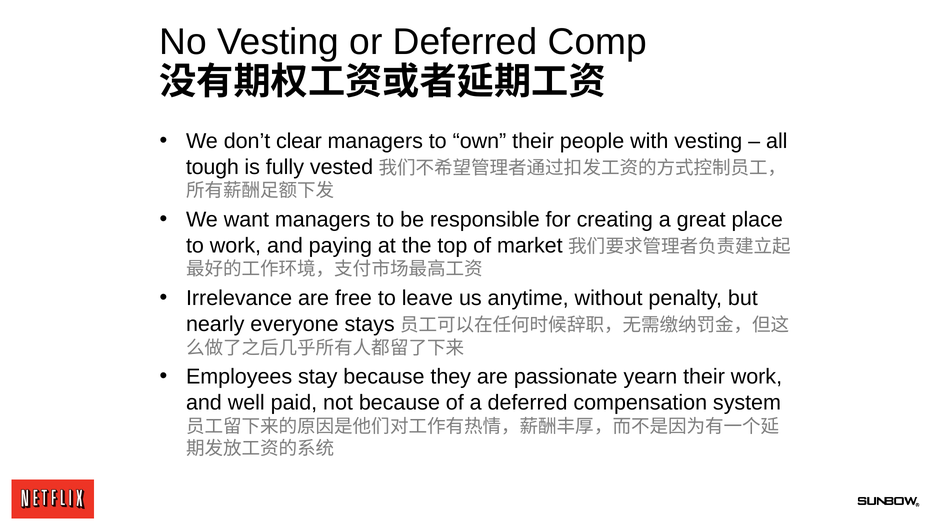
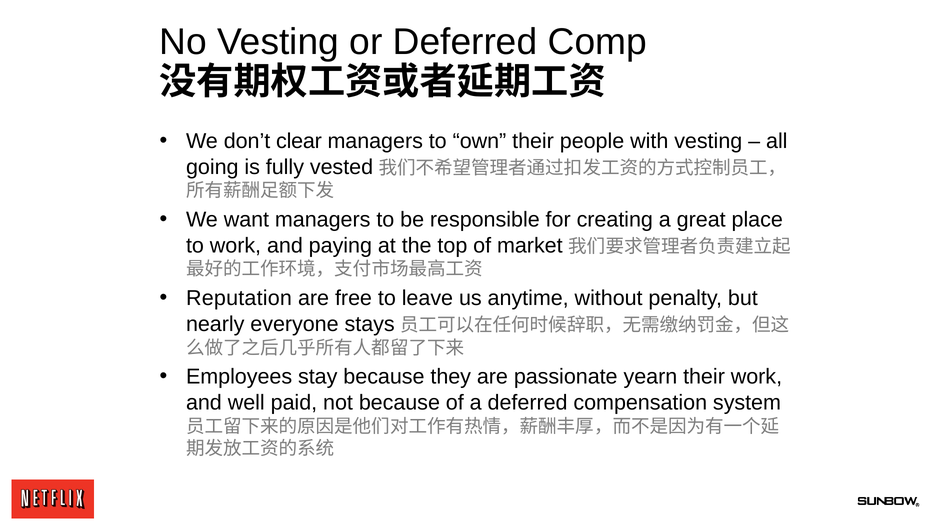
tough: tough -> going (212, 167)
Irrelevance: Irrelevance -> Reputation (239, 298)
